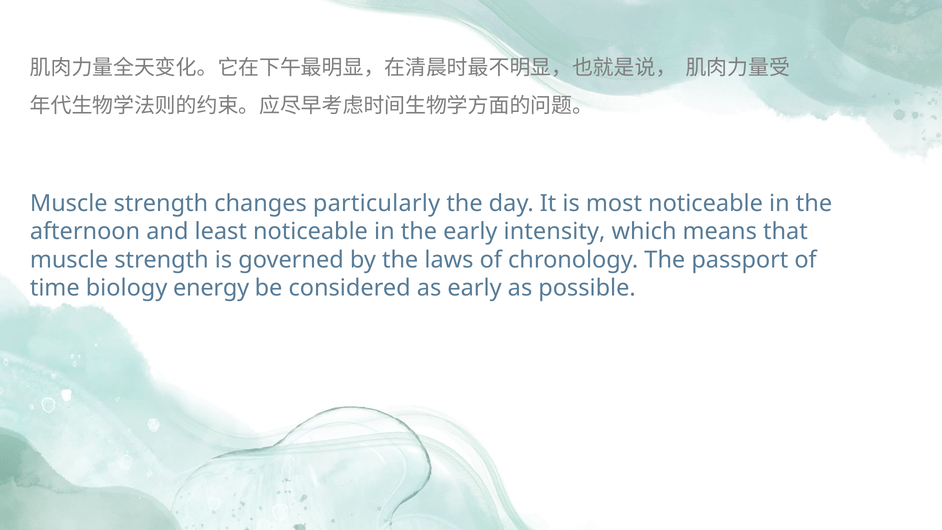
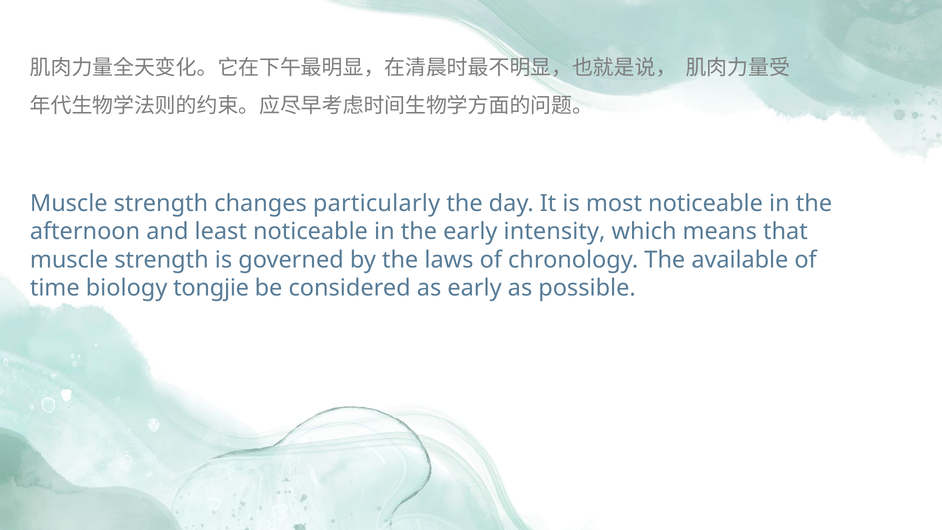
passport: passport -> available (740, 260)
energy: energy -> tongjie (211, 288)
